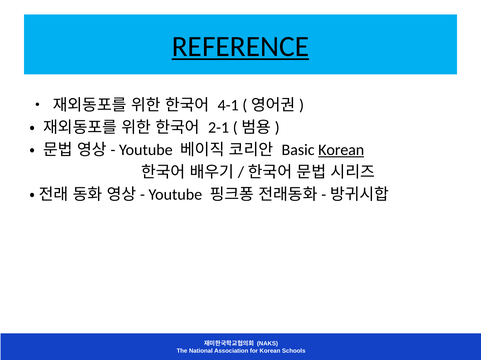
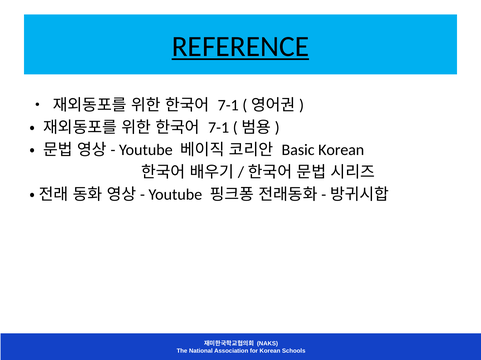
4-1: 4-1 -> 7-1 (228, 105)
2-1: 2-1 -> 7-1 (219, 128)
Korean underline: present -> none (341, 150)
